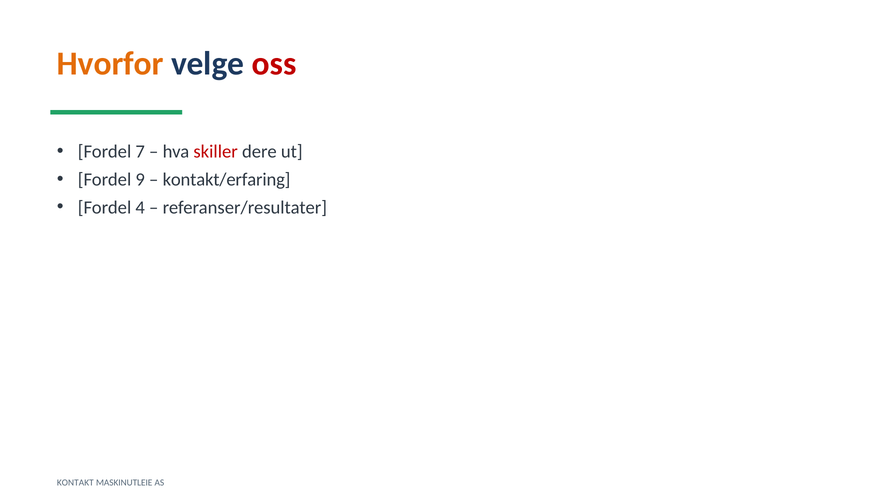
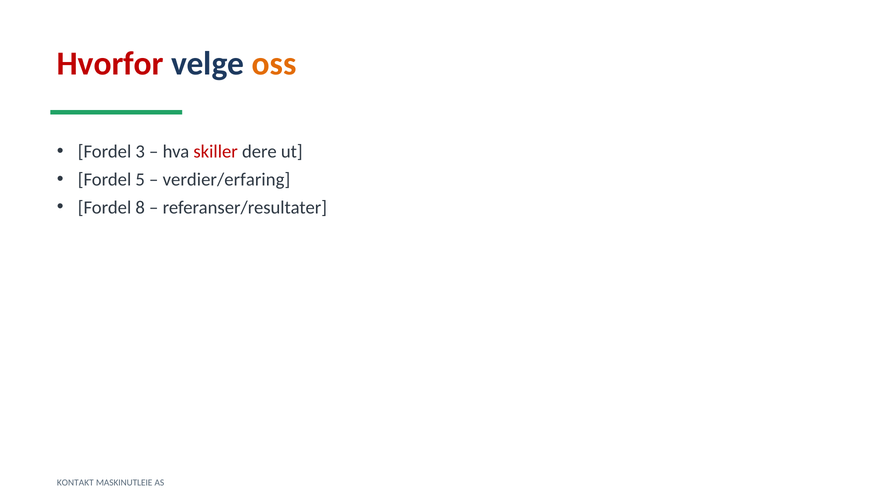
Hvorfor colour: orange -> red (110, 64)
oss colour: red -> orange (274, 64)
7: 7 -> 3 (140, 151)
9: 9 -> 5 (140, 179)
kontakt/erfaring: kontakt/erfaring -> verdier/erfaring (226, 179)
4: 4 -> 8 (140, 207)
